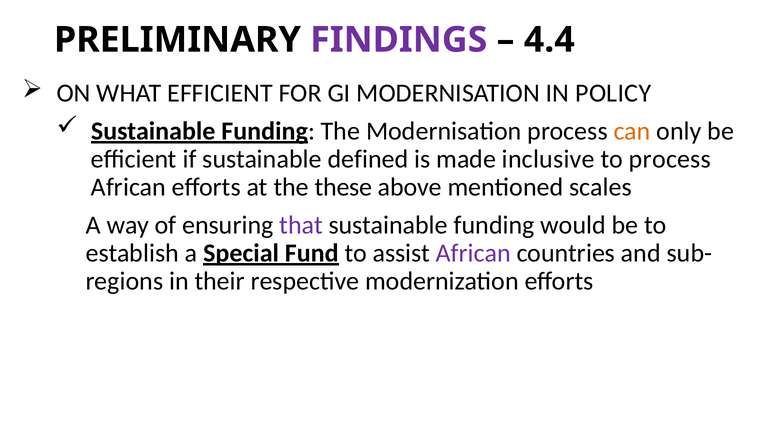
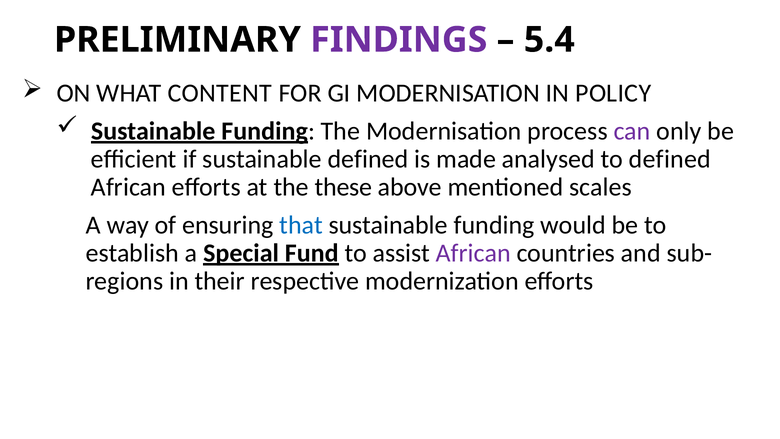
4.4: 4.4 -> 5.4 (549, 40)
WHAT EFFICIENT: EFFICIENT -> CONTENT (220, 93)
can colour: orange -> purple (632, 131)
inclusive: inclusive -> analysed (548, 159)
to process: process -> defined (670, 159)
that colour: purple -> blue (301, 225)
